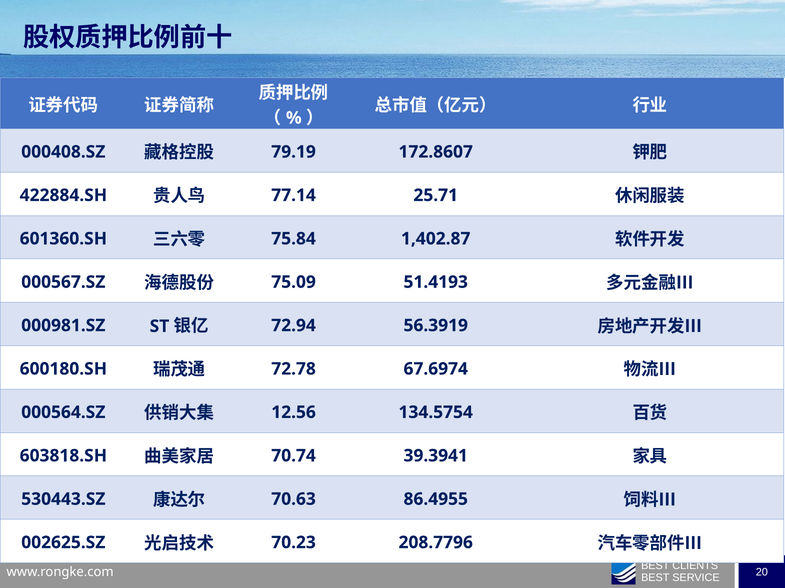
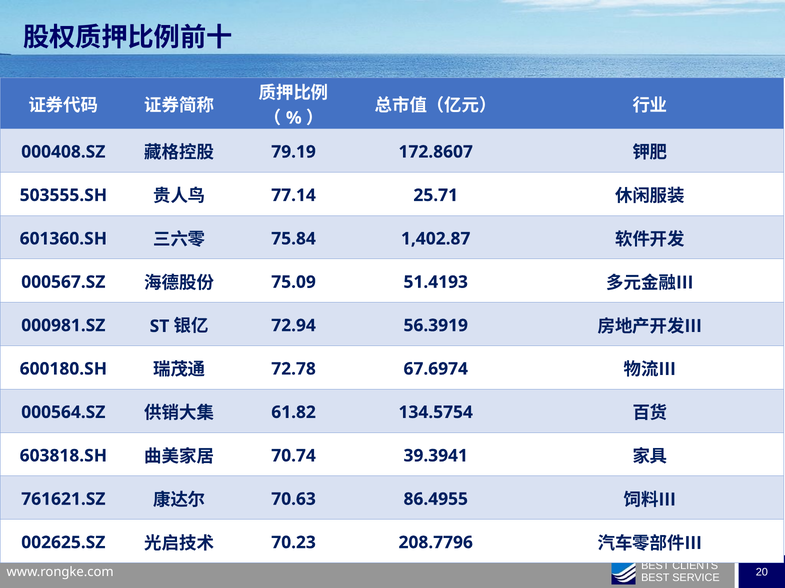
422884.SH: 422884.SH -> 503555.SH (63, 196)
12.56: 12.56 -> 61.82 (294, 413)
530443.SZ: 530443.SZ -> 761621.SZ (63, 500)
